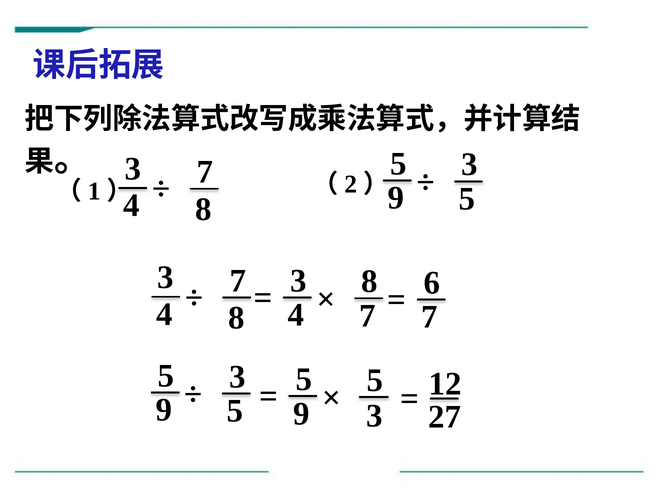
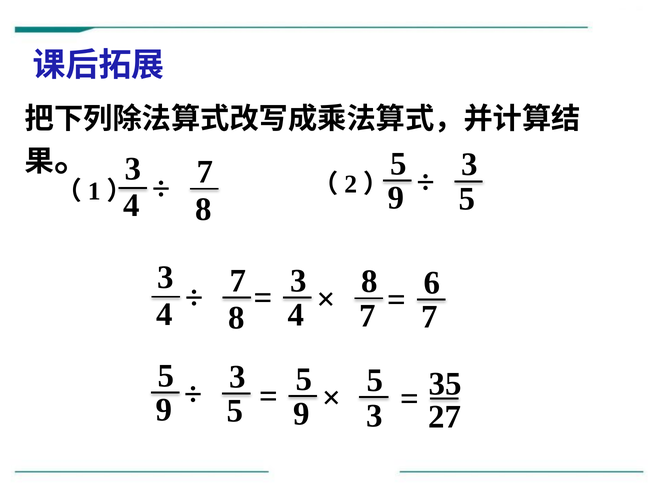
12: 12 -> 35 (445, 384)
